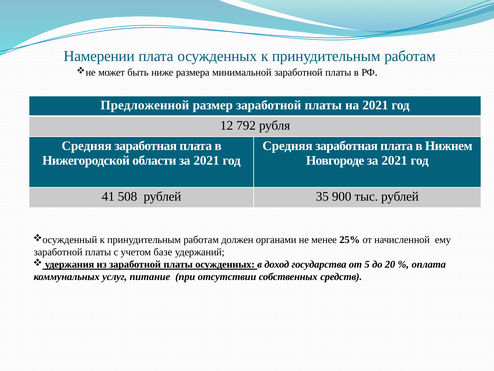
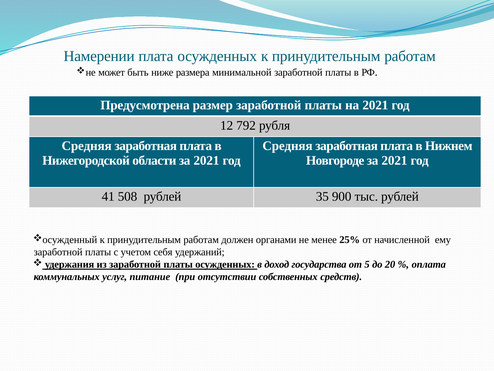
Предложенной: Предложенной -> Предусмотрена (145, 105)
базе: базе -> себя (163, 252)
